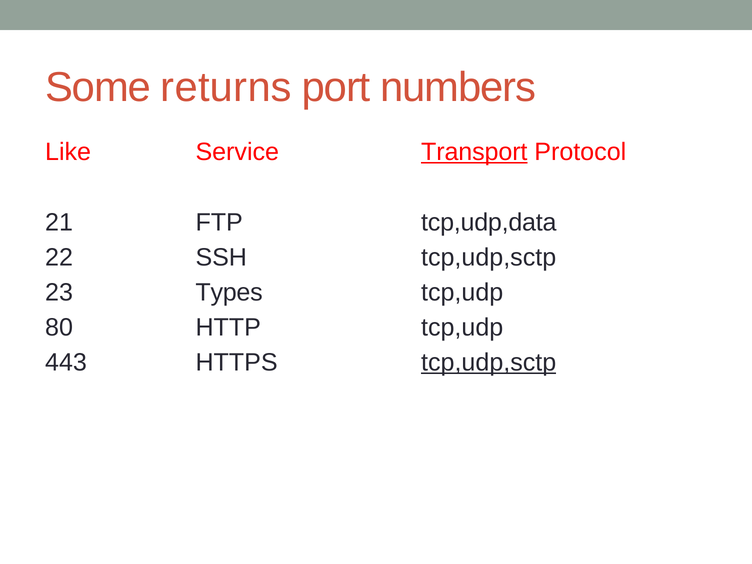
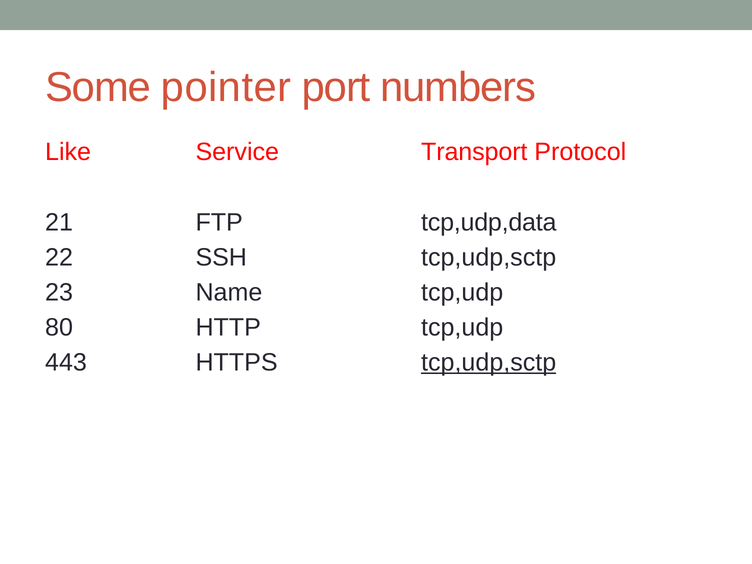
returns: returns -> pointer (226, 88)
Transport underline: present -> none (474, 152)
Types: Types -> Name (229, 292)
